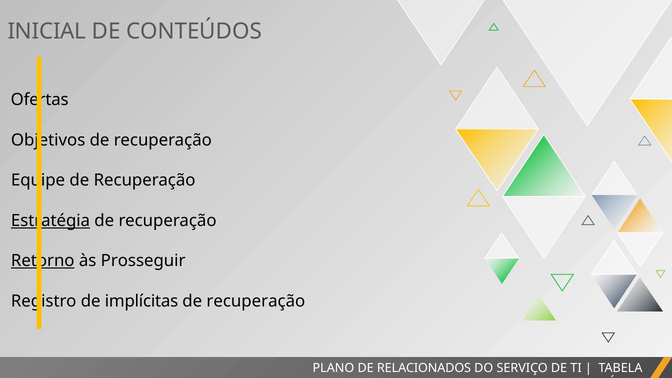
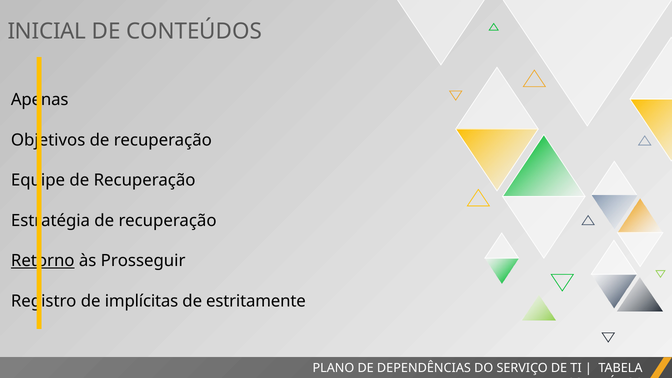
Ofertas: Ofertas -> Apenas (40, 100)
Estratégia underline: present -> none (50, 221)
recuperação: recuperação -> estritamente (256, 301)
RELACIONADOS: RELACIONADOS -> DEPENDÊNCIAS (424, 368)
